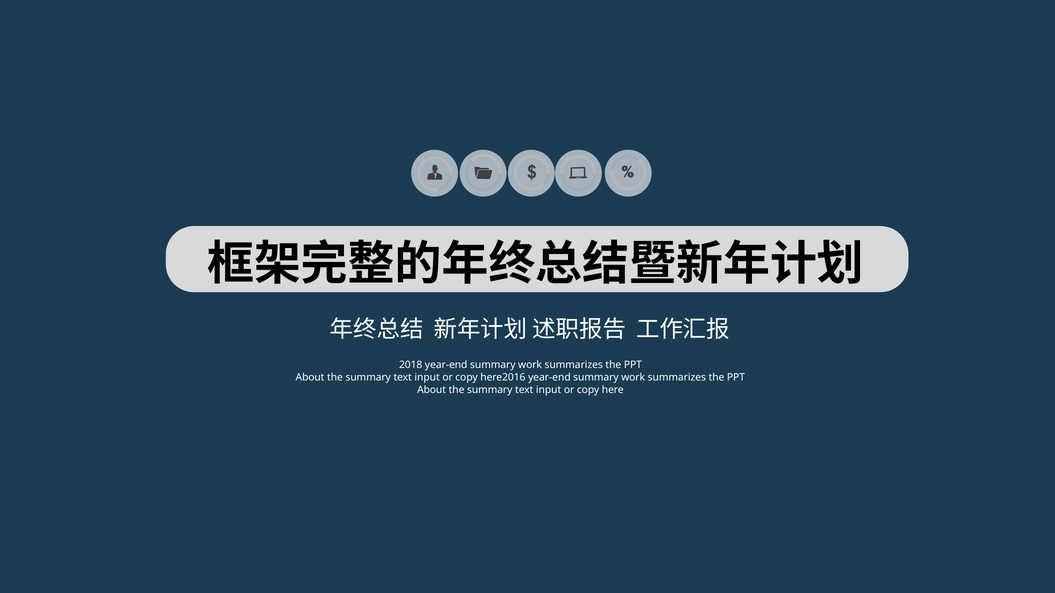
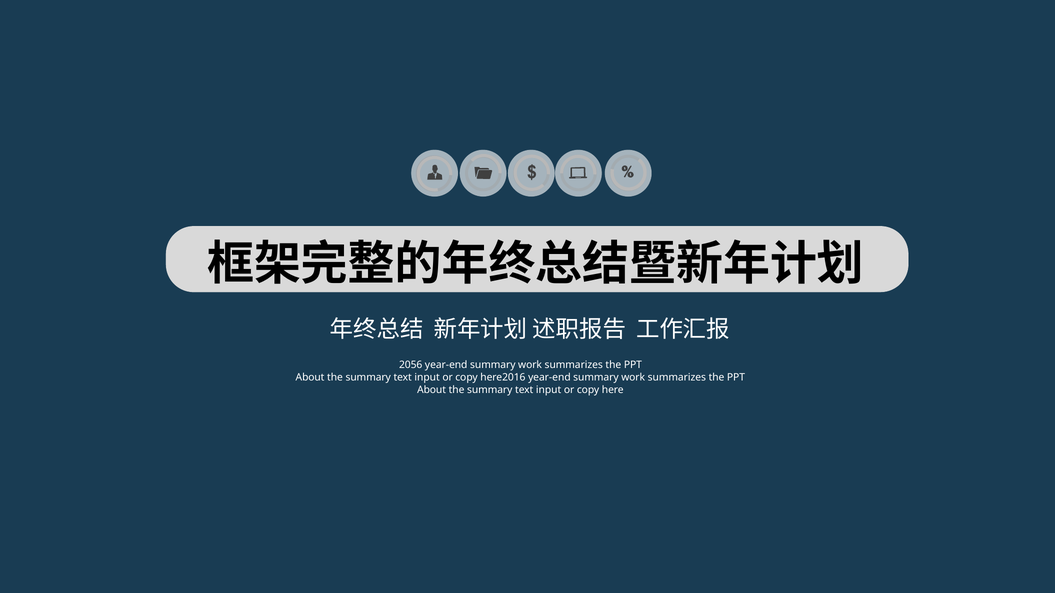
2018: 2018 -> 2056 (411, 365)
